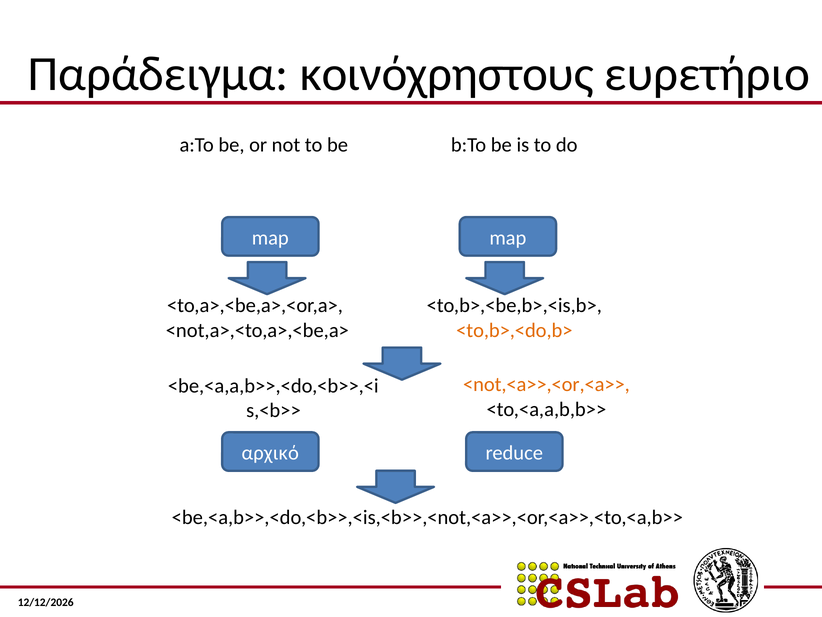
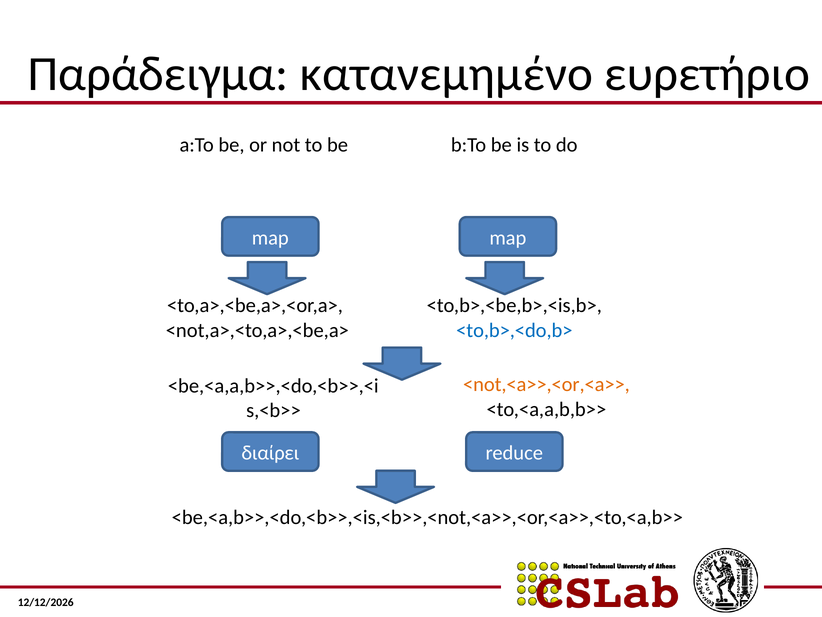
κοινόχρηστους: κοινόχρηστους -> κατανεμημένο (446, 74)
<to,b>,<do,b> colour: orange -> blue (514, 330)
αρχικό: αρχικό -> διαίρει (270, 453)
